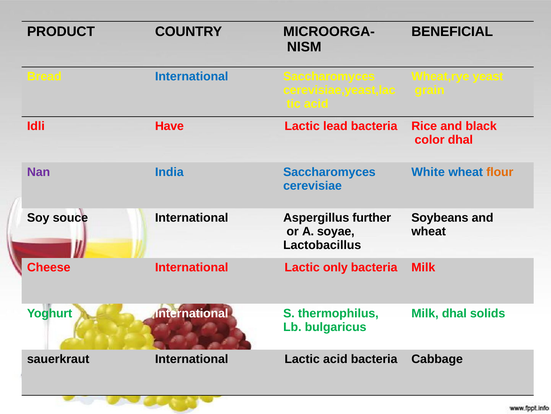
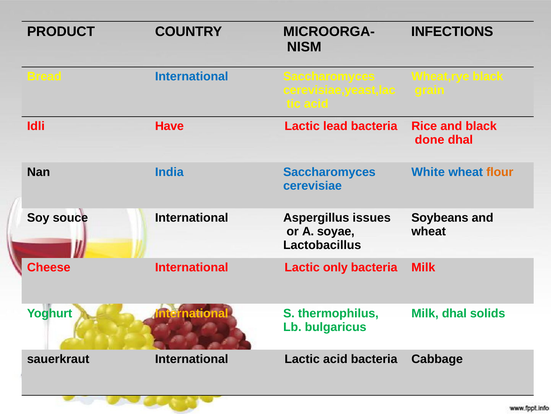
BENEFICIAL: BENEFICIAL -> INFECTIONS (452, 31)
Wheat,rye yeast: yeast -> black (488, 76)
color: color -> done (430, 140)
Nan colour: purple -> black (39, 172)
further: further -> issues (372, 217)
International colour: white -> yellow (192, 313)
